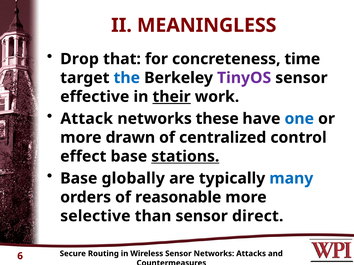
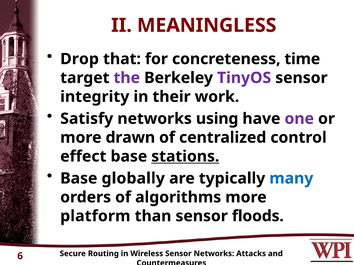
the colour: blue -> purple (127, 78)
effective: effective -> integrity (95, 97)
their underline: present -> none (172, 97)
Attack: Attack -> Satisfy (87, 119)
these: these -> using (217, 119)
one colour: blue -> purple (299, 119)
reasonable: reasonable -> algorithms (178, 198)
selective: selective -> platform (95, 216)
direct: direct -> floods (258, 216)
